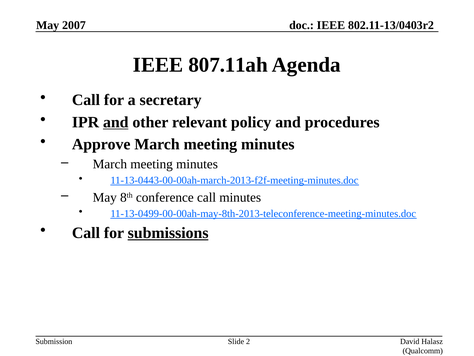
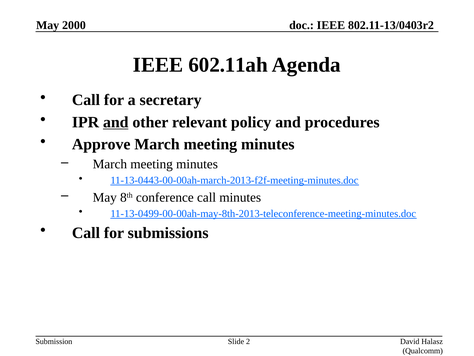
2007: 2007 -> 2000 (74, 25)
807.11ah: 807.11ah -> 602.11ah (228, 65)
submissions underline: present -> none (168, 233)
